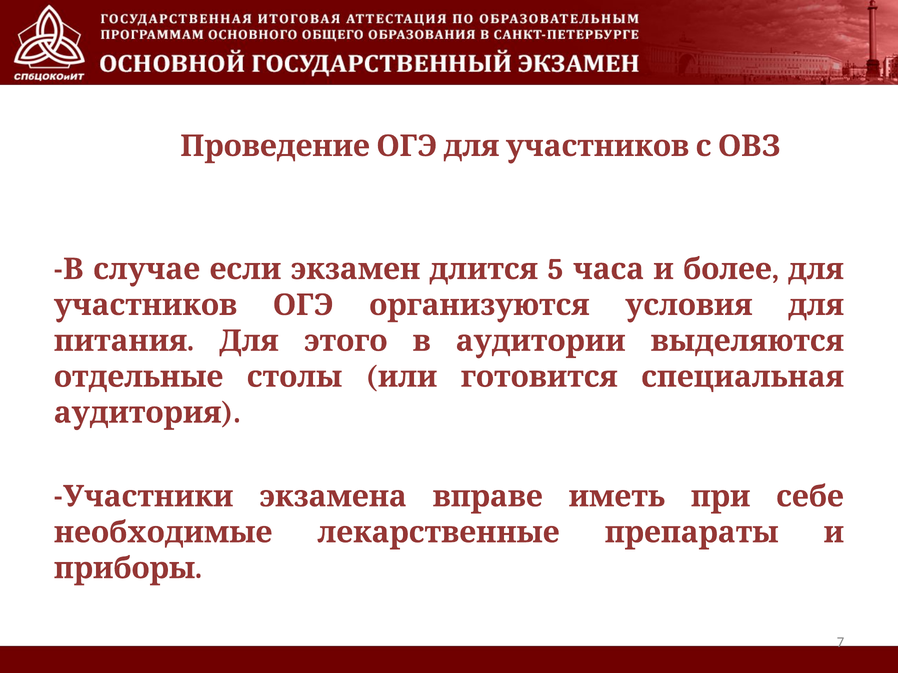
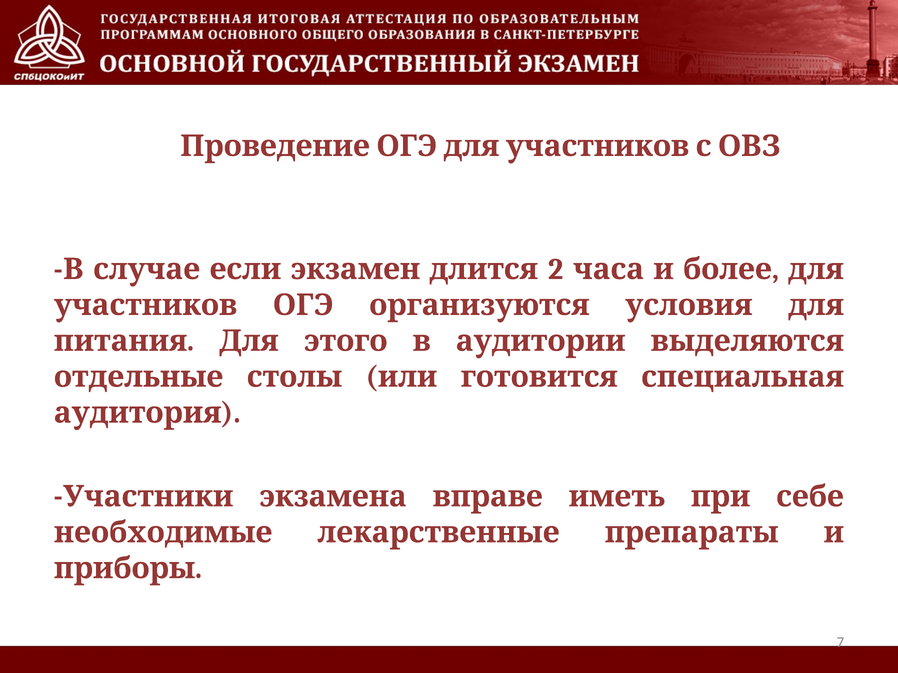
5: 5 -> 2 (556, 269)
